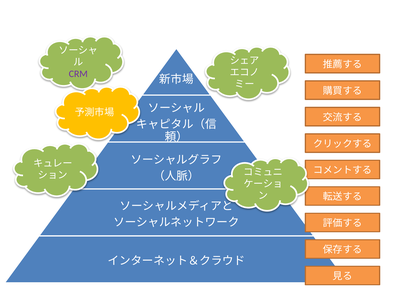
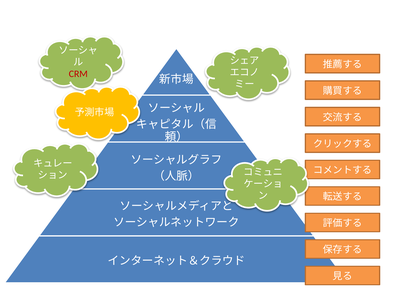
CRM colour: purple -> red (78, 74)
